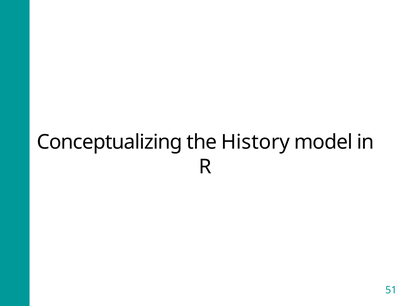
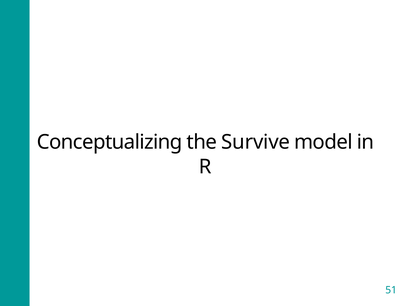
History: History -> Survive (256, 142)
